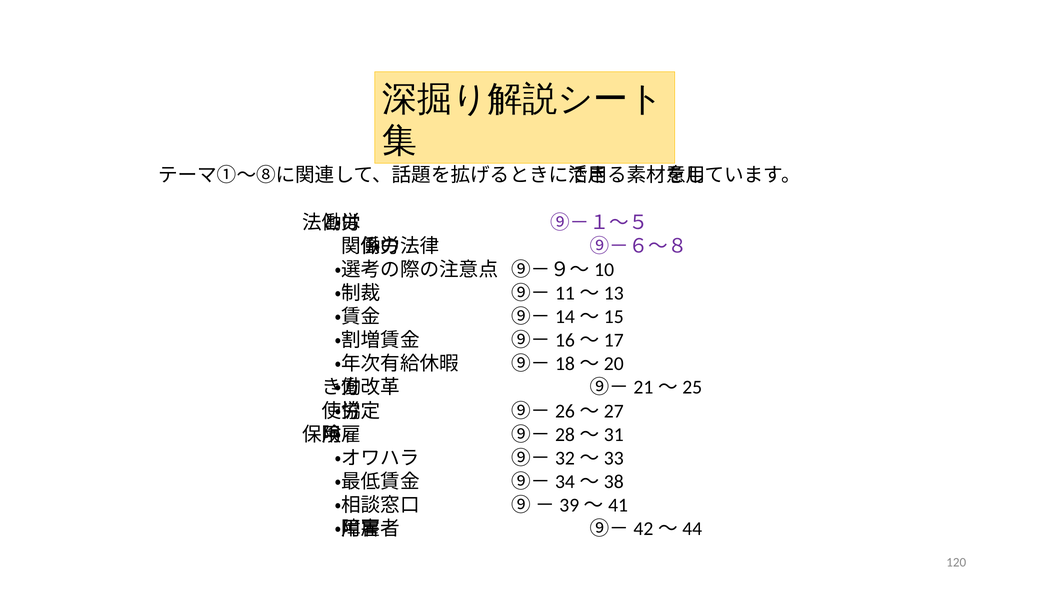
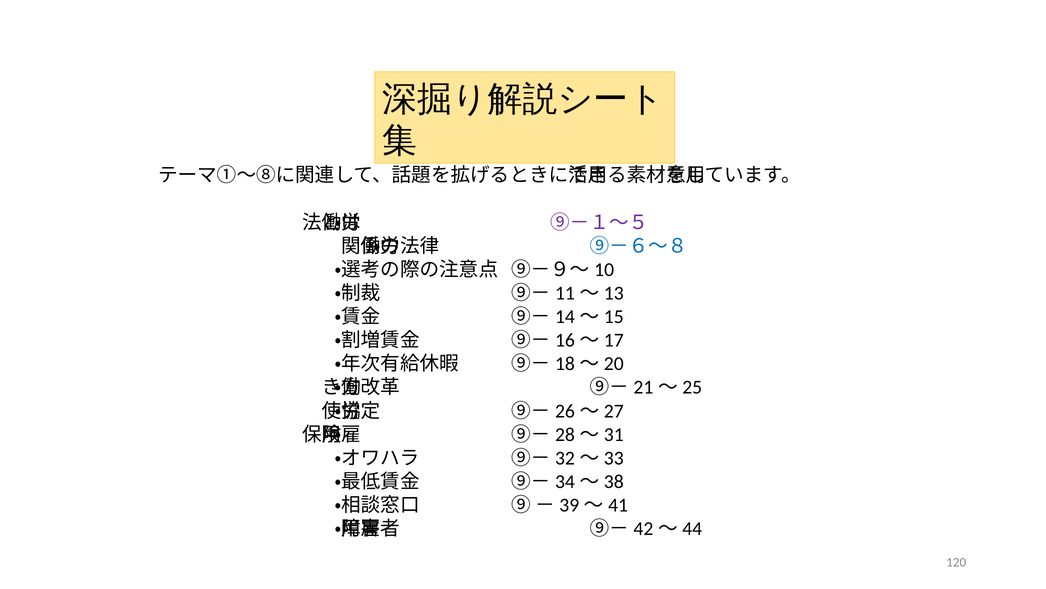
⑨－６～８ colour: purple -> blue (639, 246)
